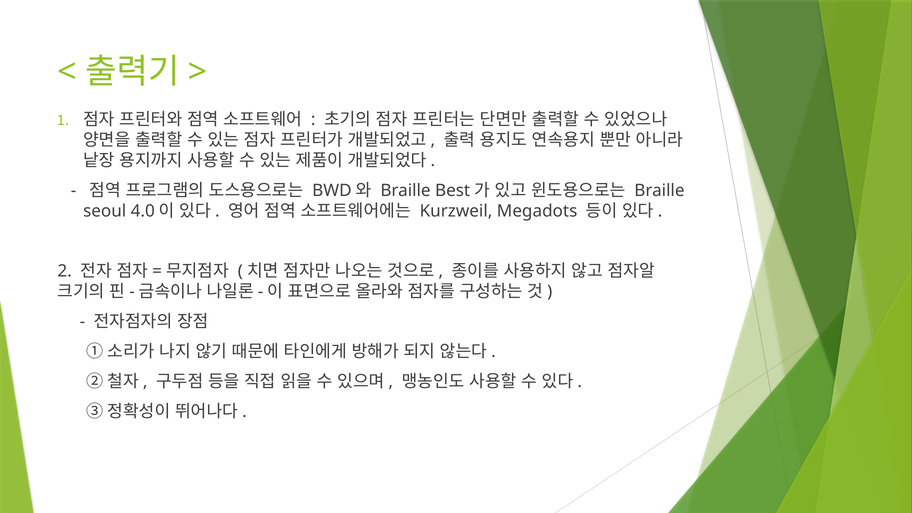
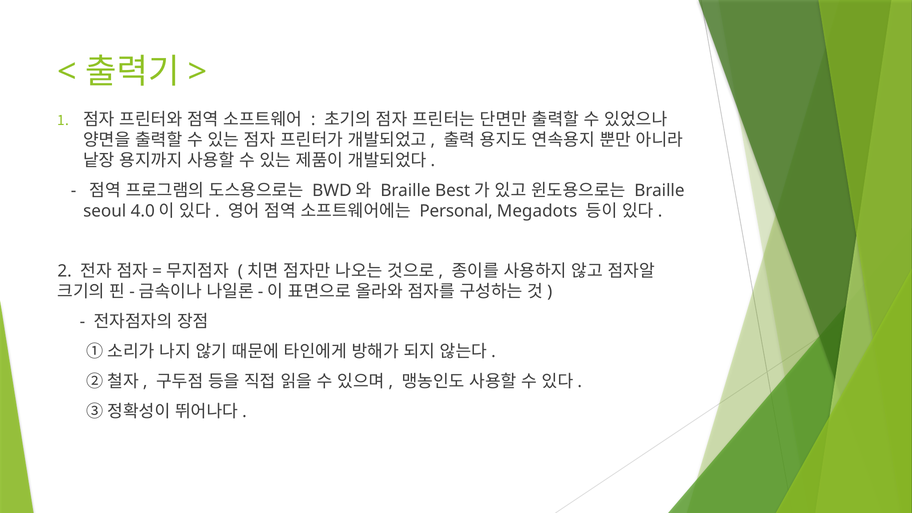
Kurzweil: Kurzweil -> Personal (456, 211)
